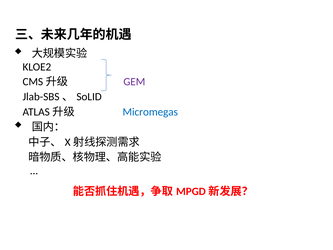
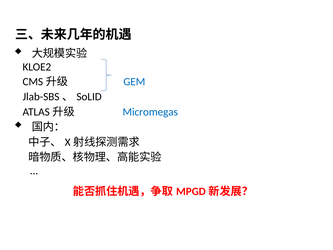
GEM colour: purple -> blue (134, 82)
